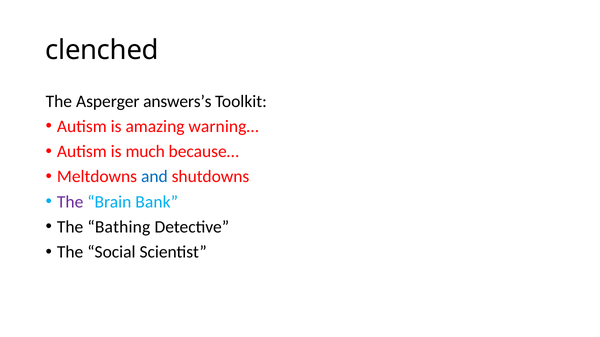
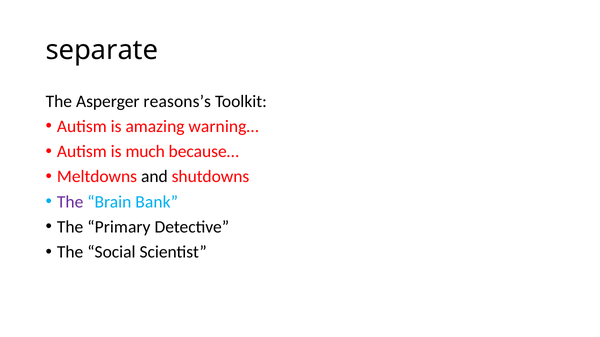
clenched: clenched -> separate (102, 50)
answers’s: answers’s -> reasons’s (177, 101)
and colour: blue -> black (154, 177)
Bathing: Bathing -> Primary (119, 227)
